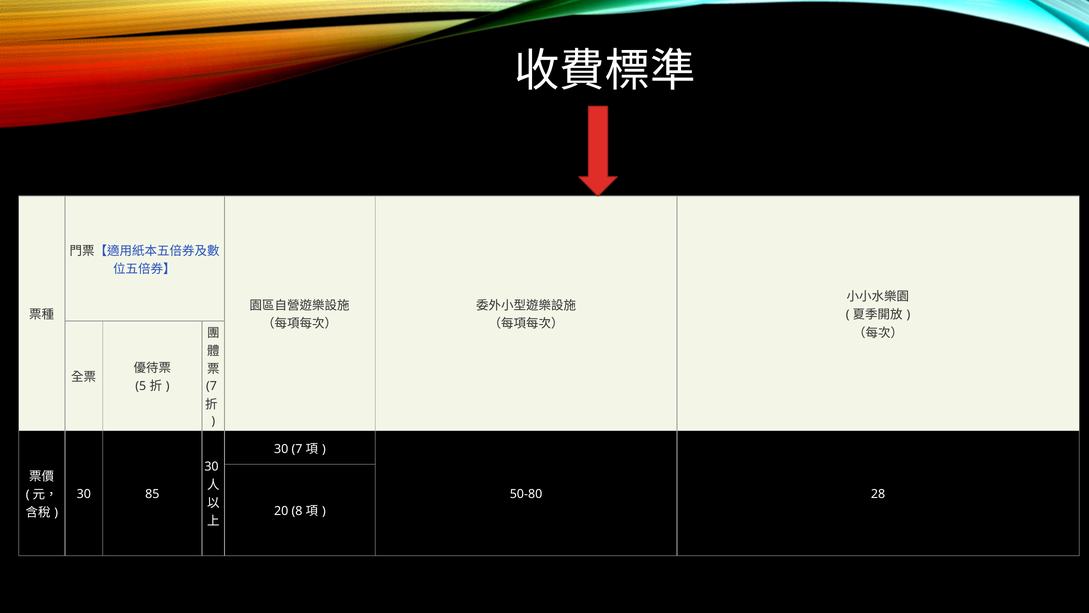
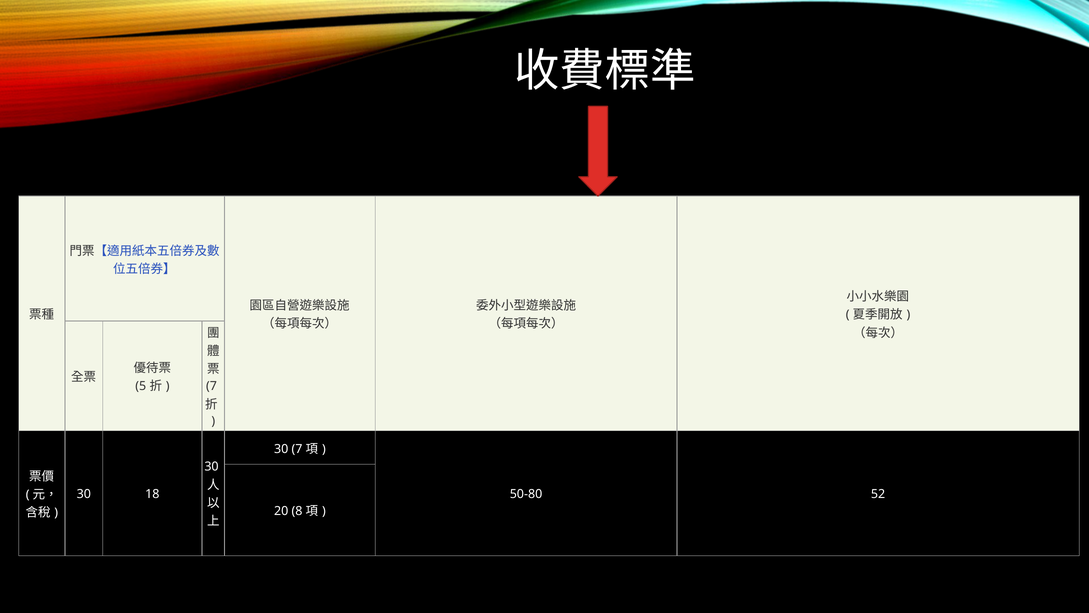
85: 85 -> 18 (152, 494)
28: 28 -> 52 (878, 494)
